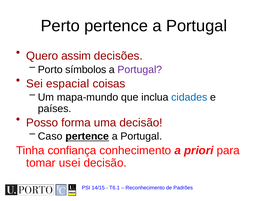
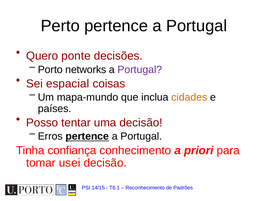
assim: assim -> ponte (76, 56)
símbolos: símbolos -> networks (86, 70)
cidades colour: blue -> orange (189, 97)
forma: forma -> tentar (76, 123)
Caso: Caso -> Erros (50, 136)
